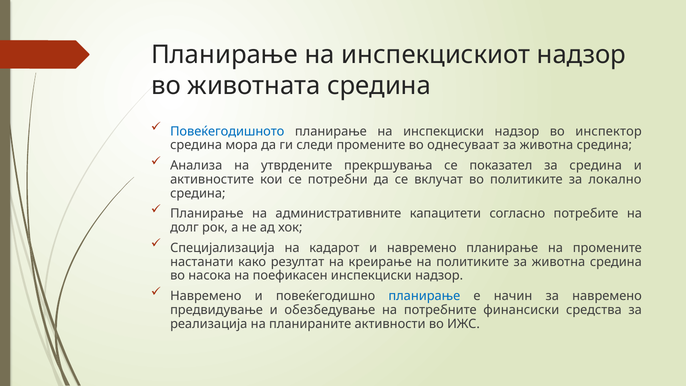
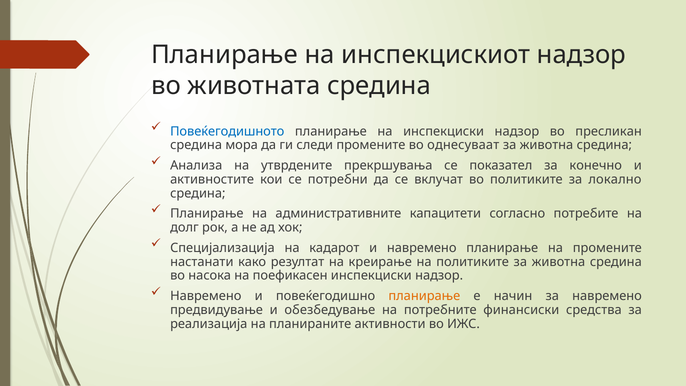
инспектор: инспектор -> пресликан (609, 131)
за средина: средина -> конечно (596, 165)
планирање colour: blue -> orange (424, 296)
